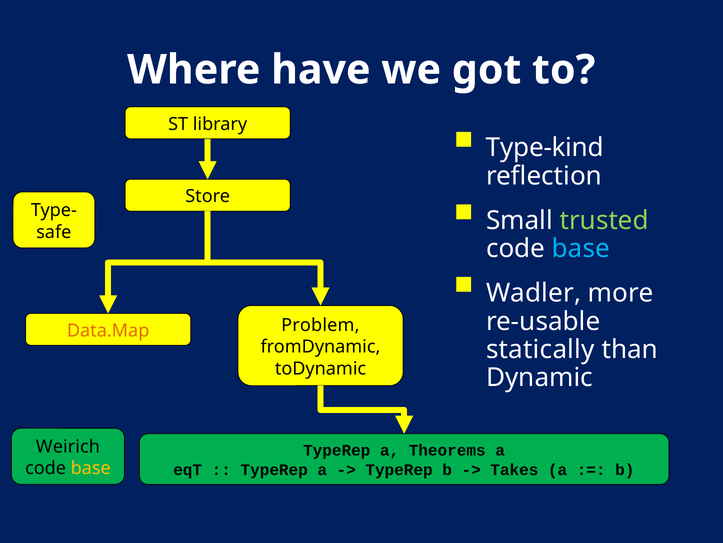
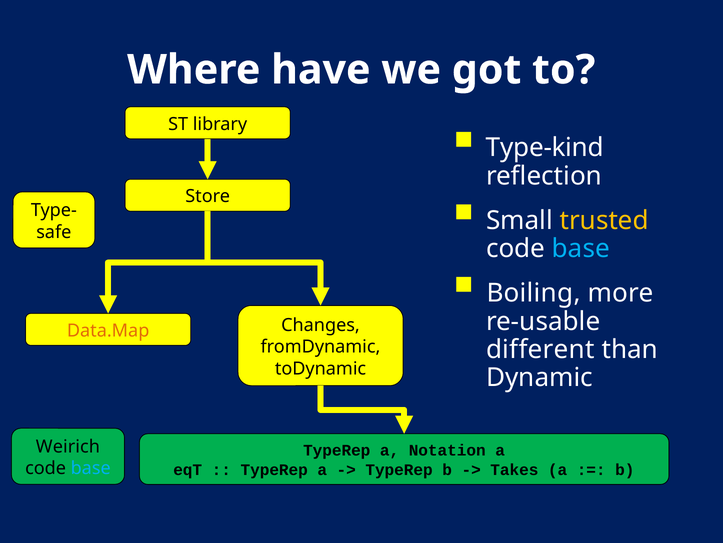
trusted colour: light green -> yellow (604, 220)
Wadler: Wadler -> Boiling (534, 293)
Problem: Problem -> Changes (320, 325)
statically: statically -> different (540, 349)
Theorems: Theorems -> Notation (447, 450)
base colour: yellow -> light blue (91, 468)
